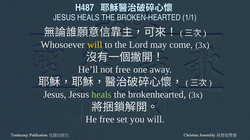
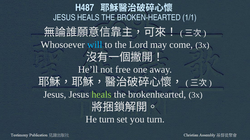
will colour: yellow -> light blue (95, 45)
He free: free -> turn (107, 120)
you will: will -> turn (156, 120)
